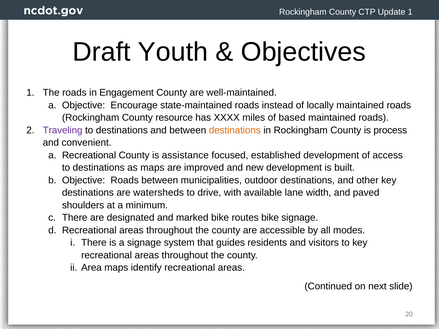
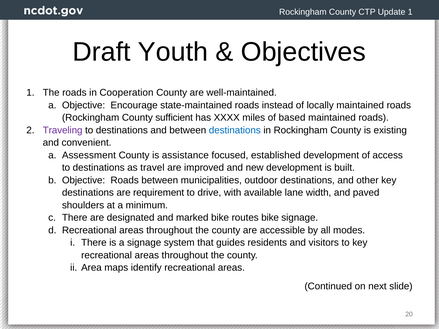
Engagement: Engagement -> Cooperation (127, 93)
resource: resource -> sufficient (174, 118)
destinations colour: orange -> blue (235, 130)
process: process -> existing (390, 130)
a Recreational: Recreational -> Assessment (89, 155)
as maps: maps -> travel (152, 168)
watersheds: watersheds -> requirement (159, 193)
